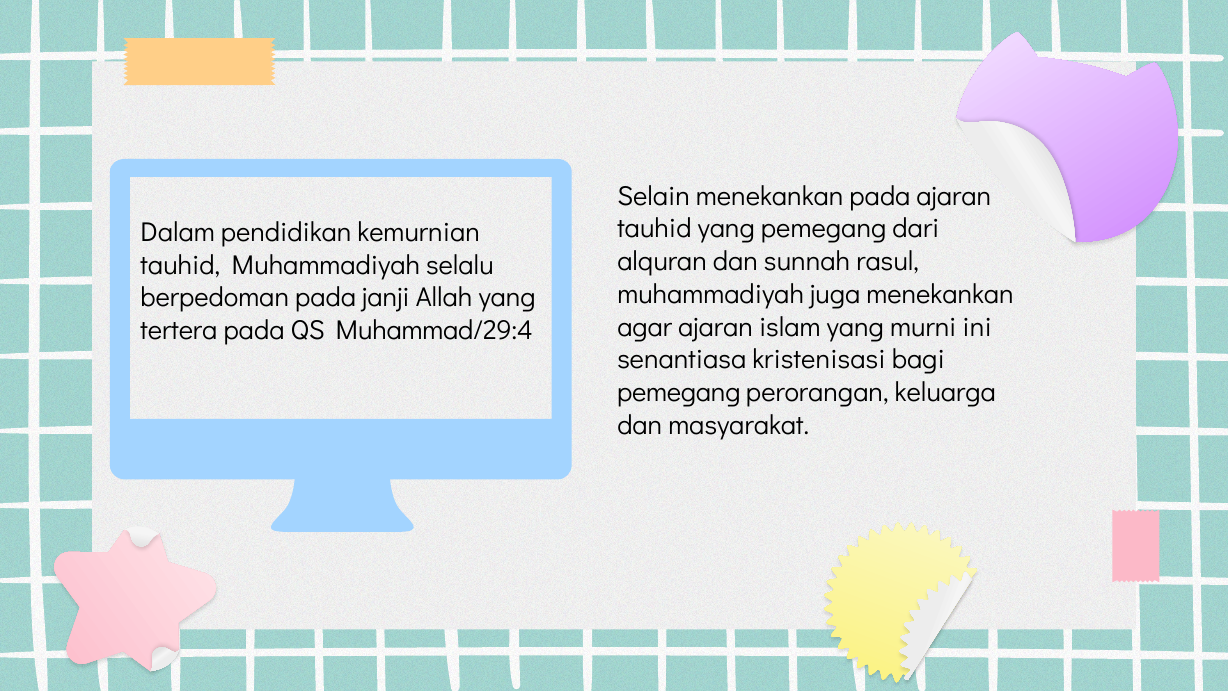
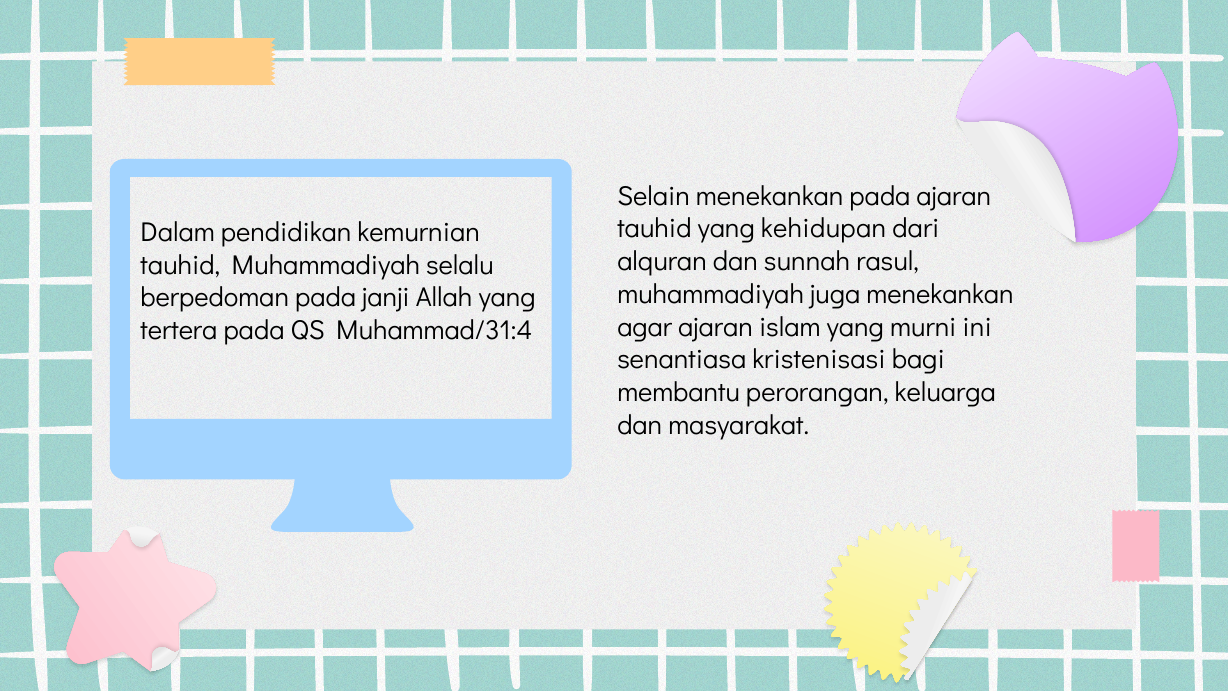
yang pemegang: pemegang -> kehidupan (824, 229)
Muhammad/29:4: Muhammad/29:4 -> Muhammad/31:4 (434, 330)
pemegang: pemegang -> membantu (679, 393)
